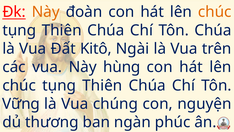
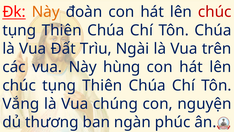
chúc colour: orange -> red (215, 12)
Kitô: Kitô -> Trìu (96, 49)
Vững: Vững -> Vắng (21, 104)
